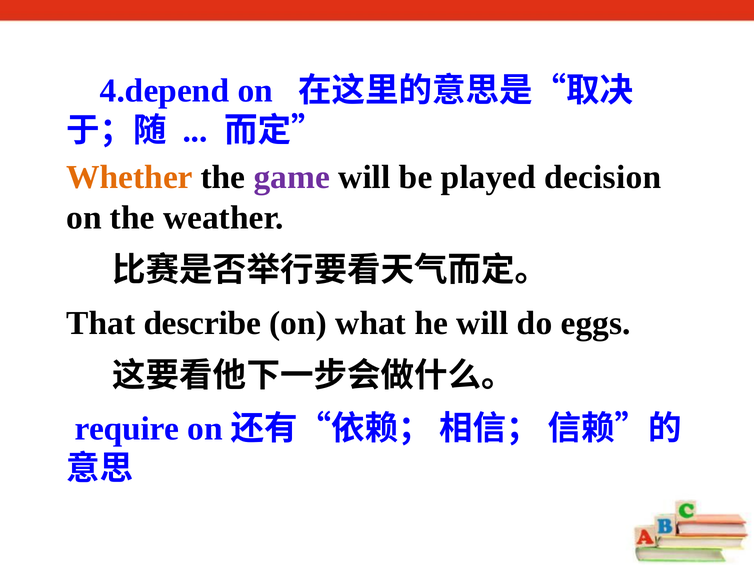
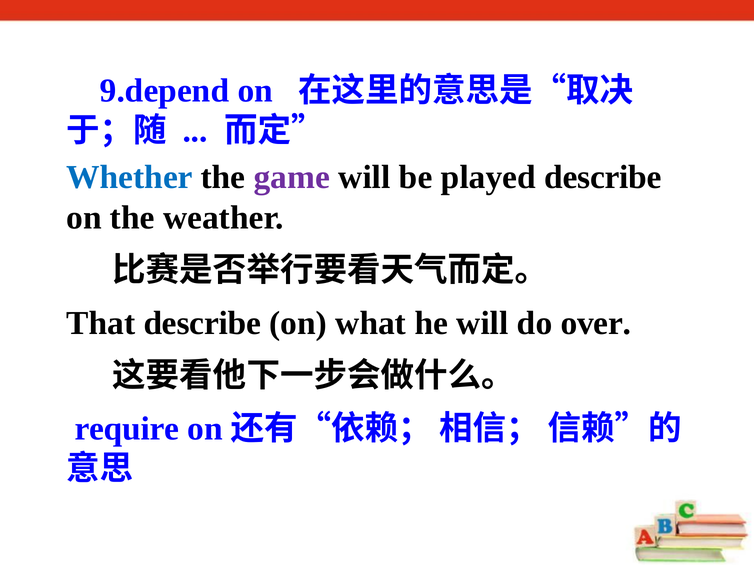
4.depend: 4.depend -> 9.depend (165, 91)
Whether colour: orange -> blue (130, 178)
played decision: decision -> describe (603, 178)
eggs: eggs -> over (596, 323)
